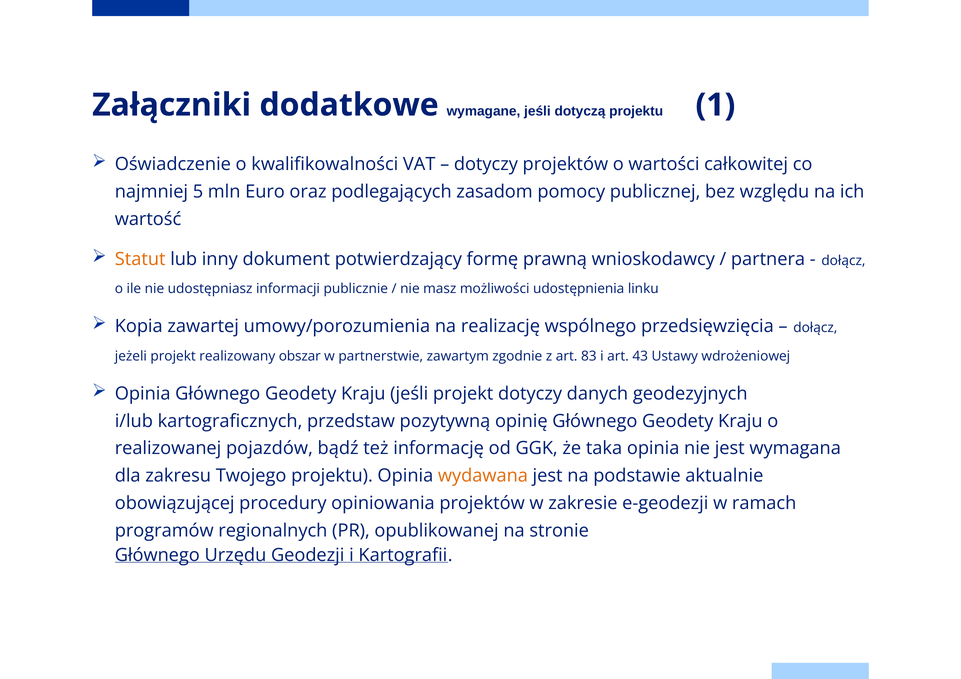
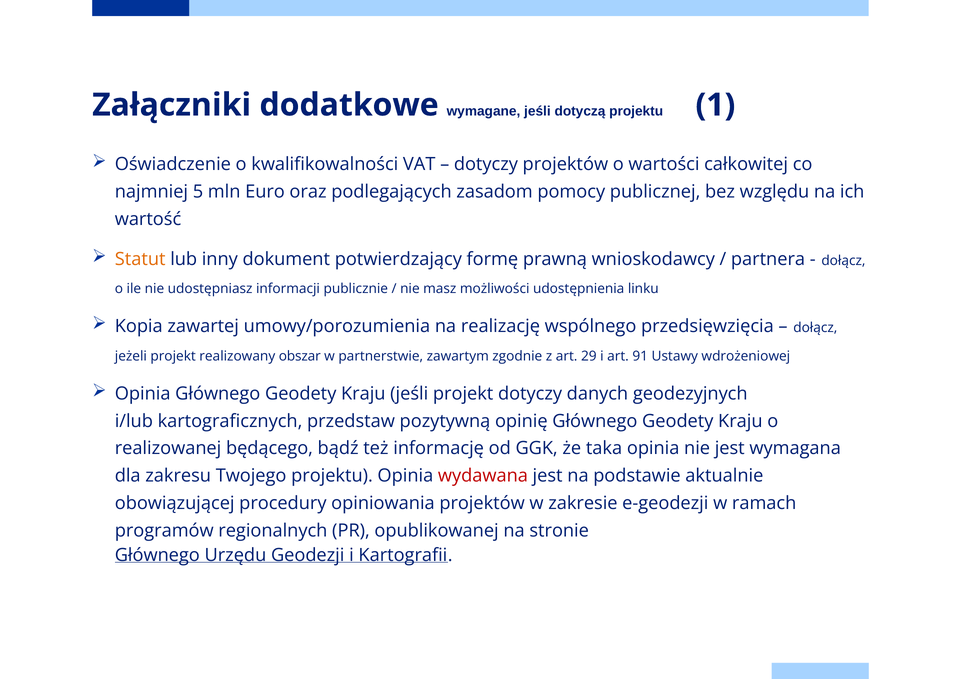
83: 83 -> 29 (589, 356)
43: 43 -> 91 (640, 356)
pojazdów: pojazdów -> będącego (269, 449)
wydawana colour: orange -> red (483, 476)
